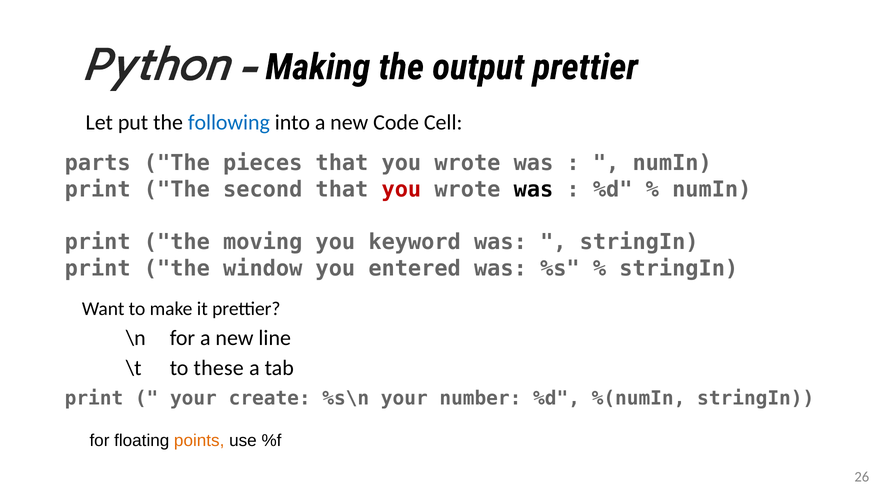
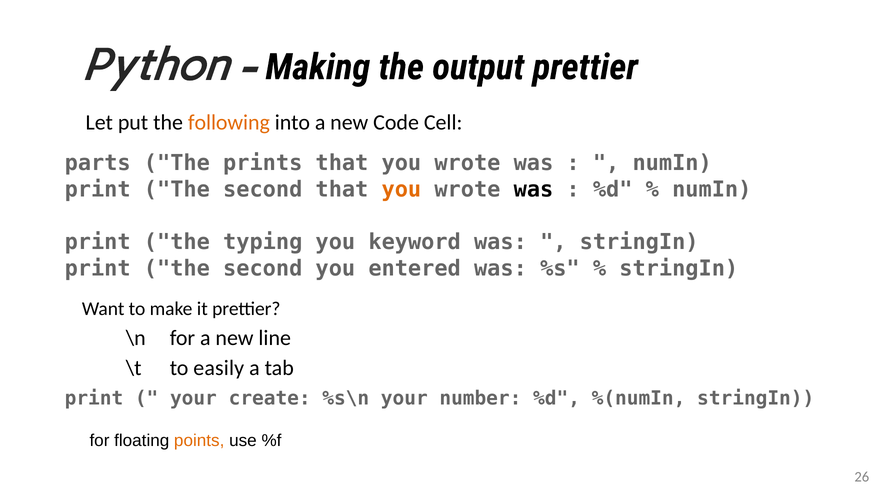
following colour: blue -> orange (229, 122)
pieces: pieces -> prints (263, 163)
you colour: red -> orange (401, 189)
moving: moving -> typing (263, 242)
window: window -> second (263, 268)
these: these -> easily (219, 368)
